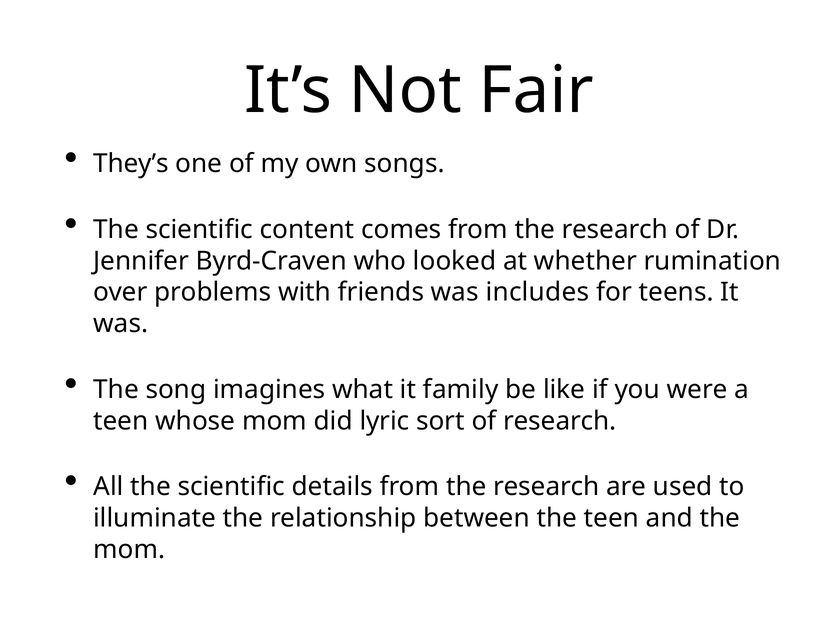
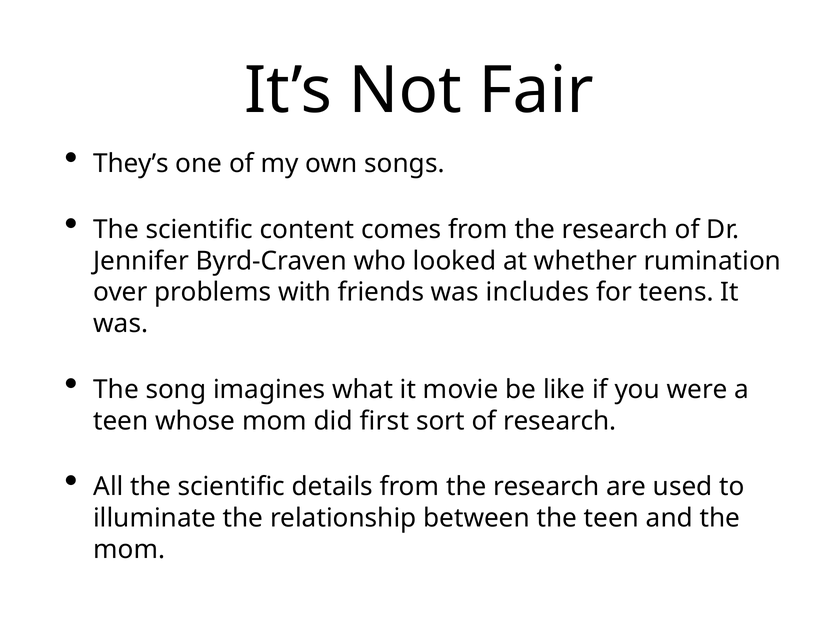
family: family -> movie (461, 390)
lyric: lyric -> first (384, 421)
